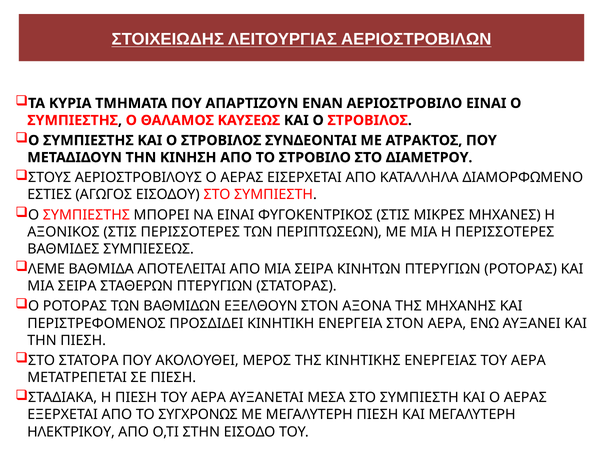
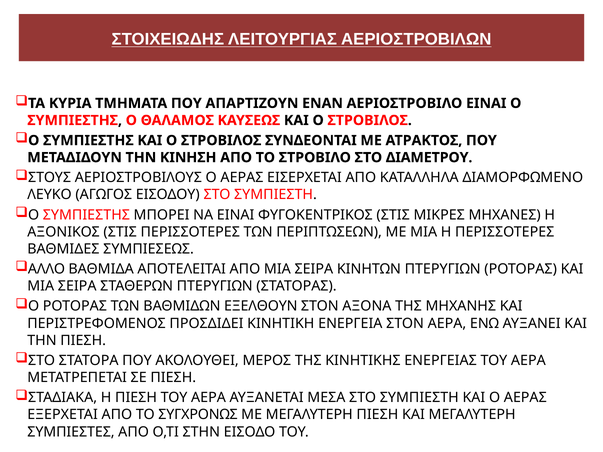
ΕΣΤΙΕΣ: ΕΣΤΙΕΣ -> ΛΕΥΚΟ (50, 195)
ΛΕΜΕ: ΛΕΜΕ -> ΑΛΛΟ (46, 269)
ΗΛΕΚΤΡΙΚΟΥ: ΗΛΕΚΤΡΙΚΟΥ -> ΣΥΜΠΙΕΣΤΕΣ (71, 432)
